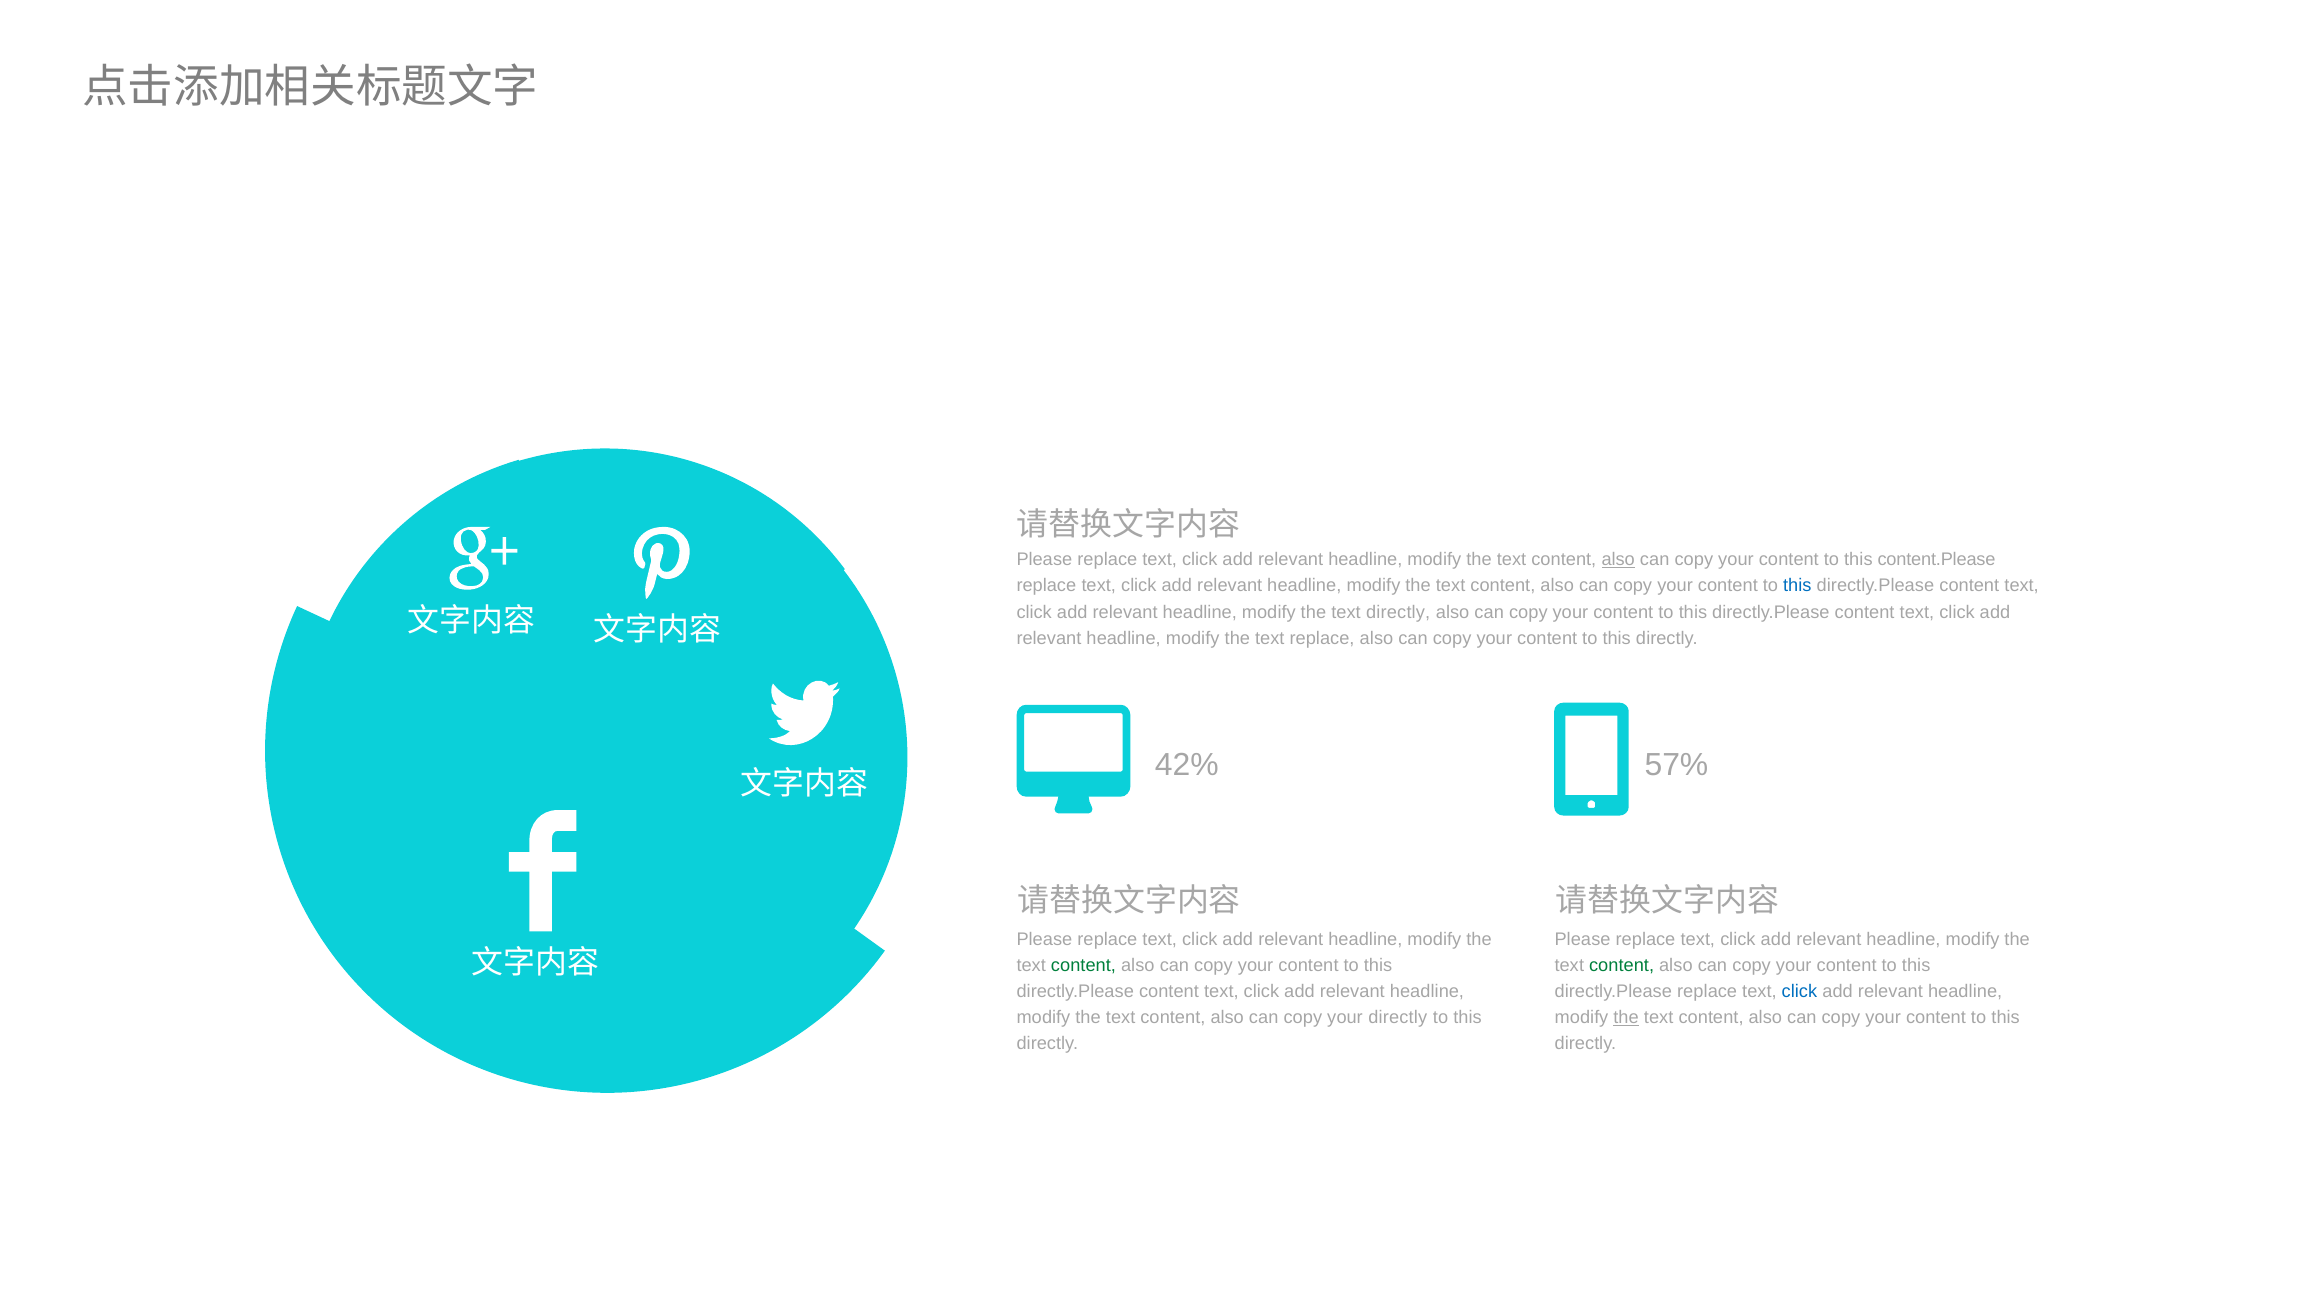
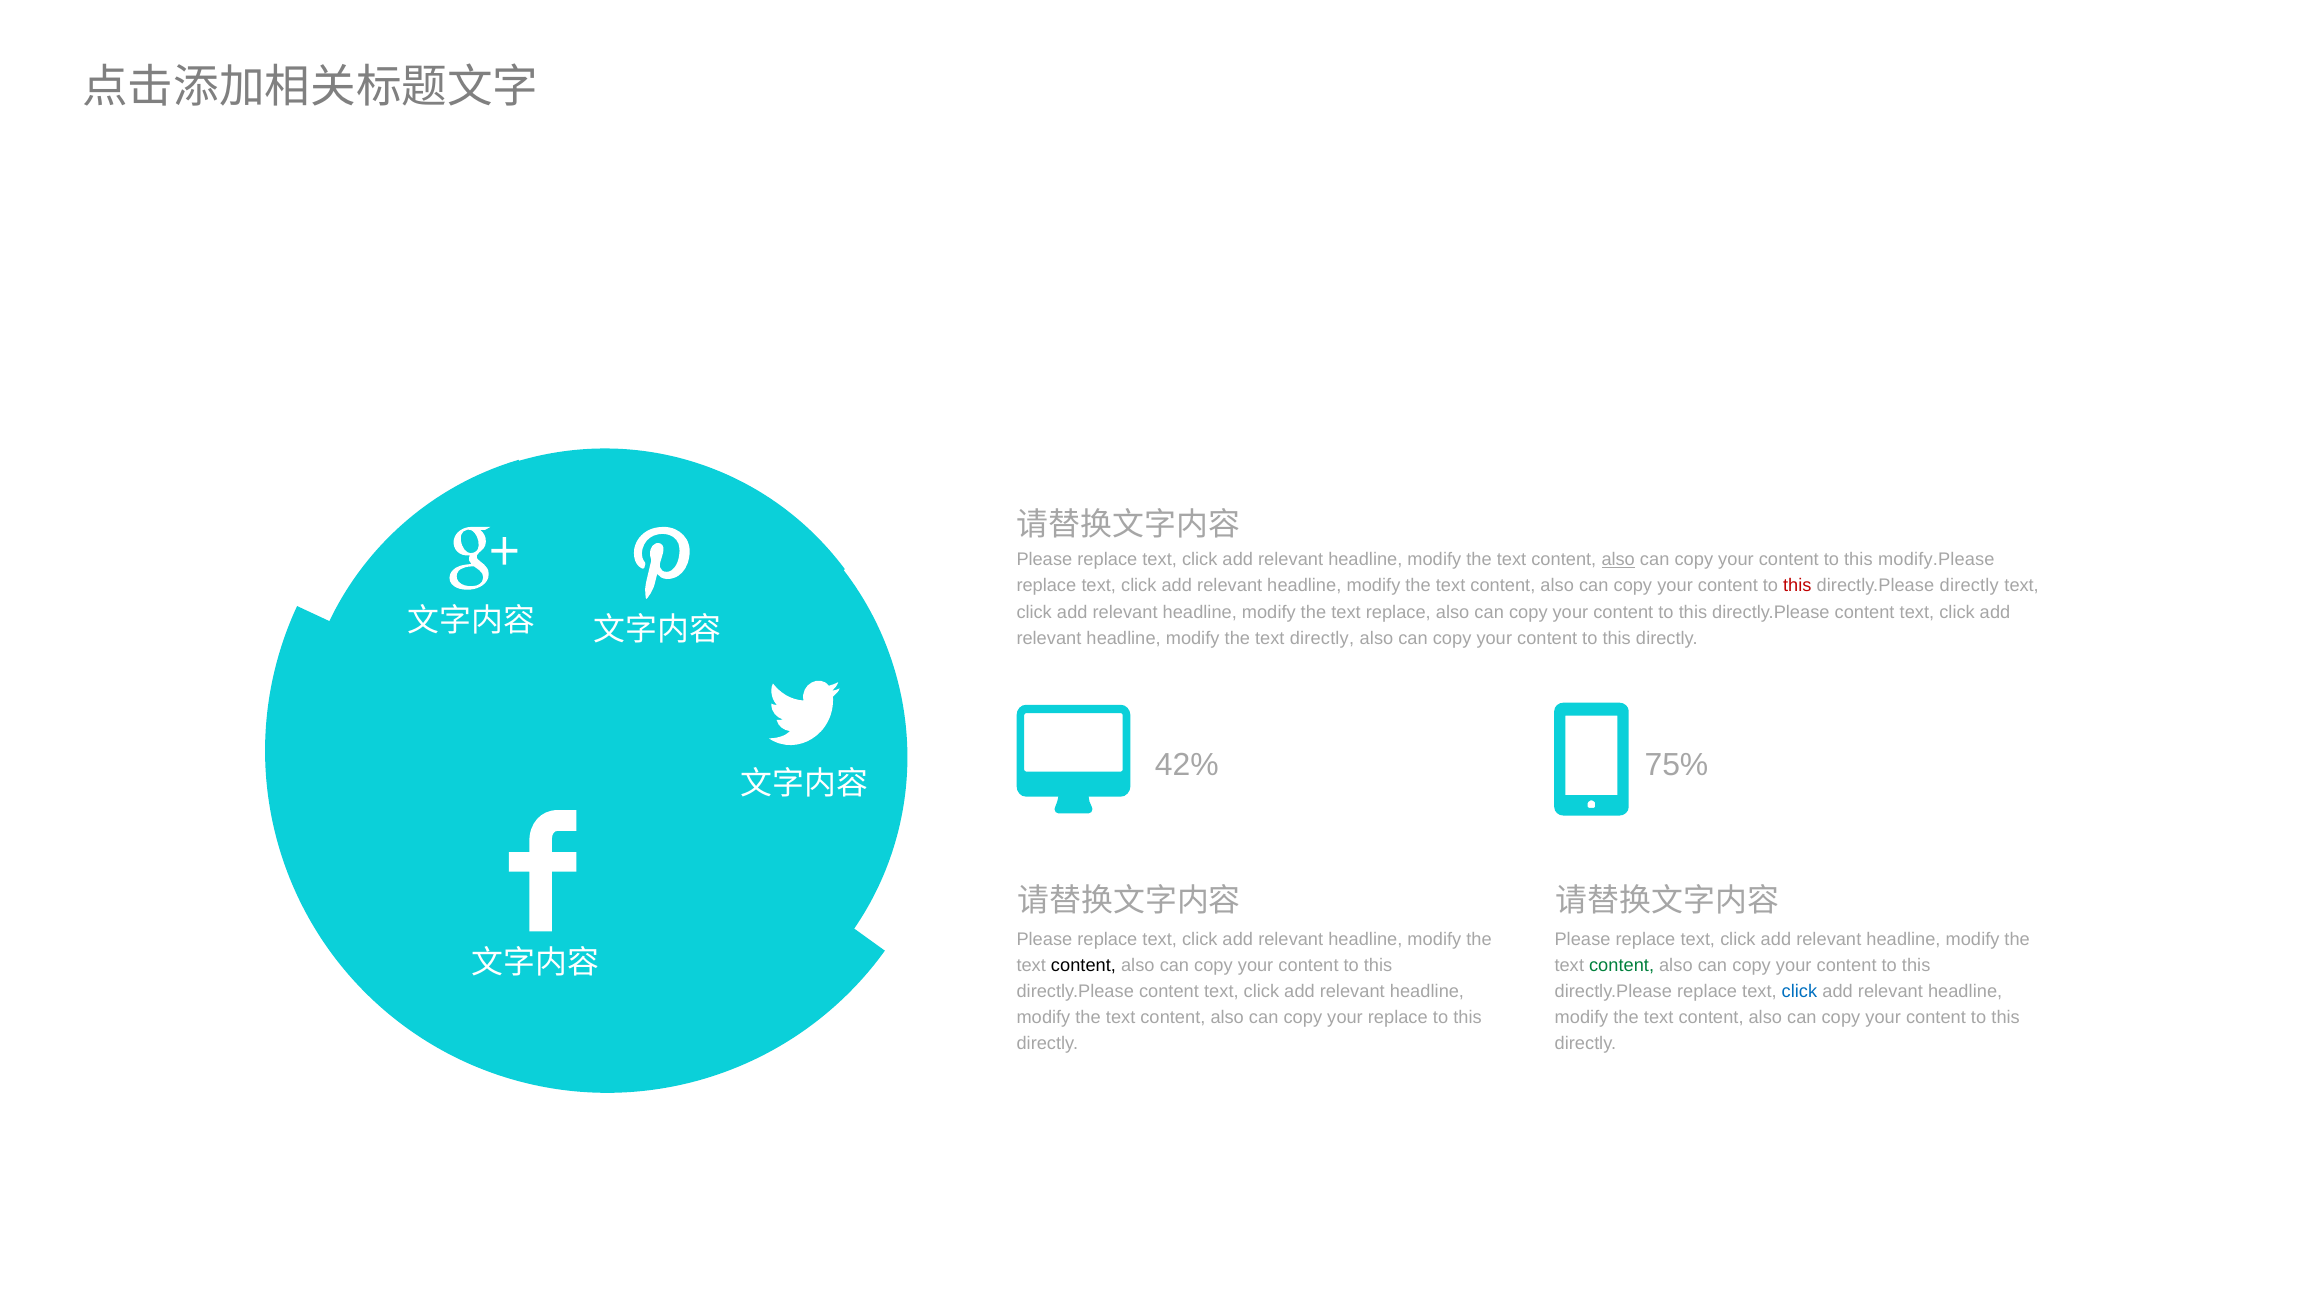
content.Please: content.Please -> modify.Please (1936, 560)
this colour: blue -> red (1797, 586)
content: content -> directly (1969, 586)
text directly: directly -> replace (1398, 612)
text replace: replace -> directly (1322, 638)
57%: 57% -> 75% (1676, 765)
content colour: green -> black (1083, 965)
your directly: directly -> replace (1398, 1018)
the underline: present -> none (1626, 1018)
